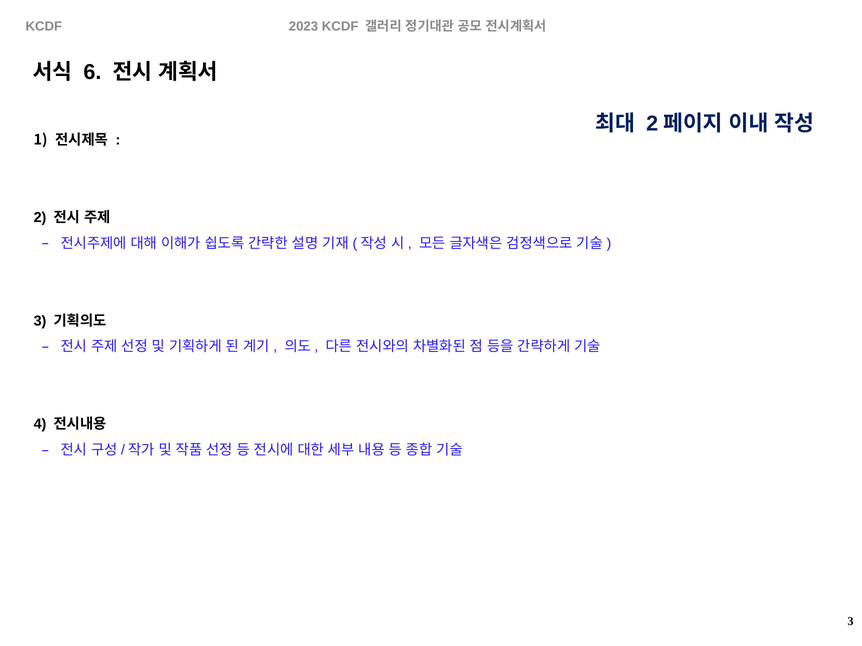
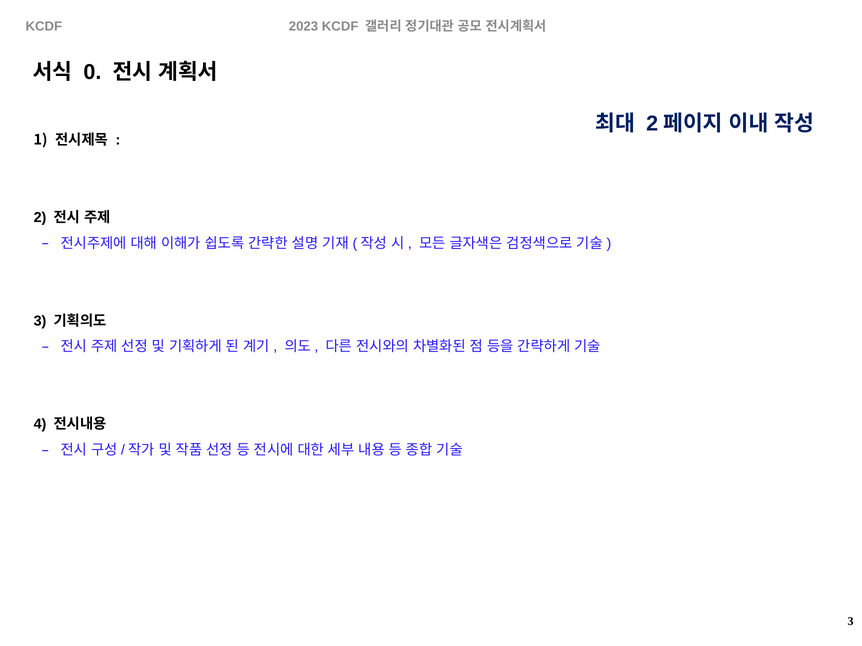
6: 6 -> 0 (92, 72)
